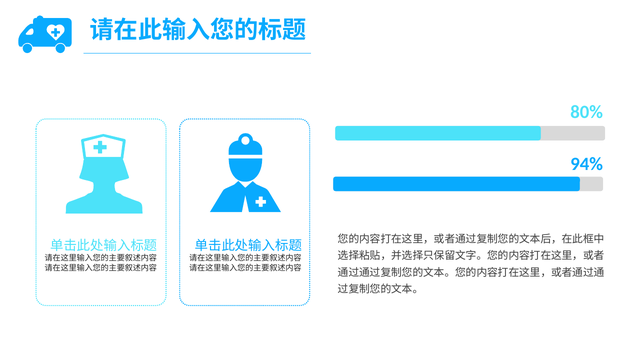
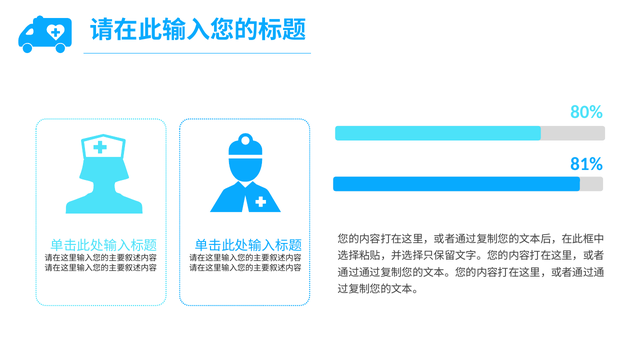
94%: 94% -> 81% (587, 164)
